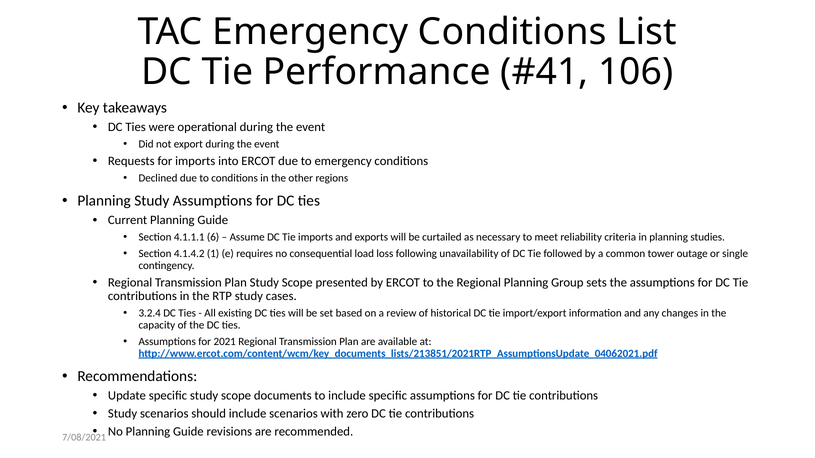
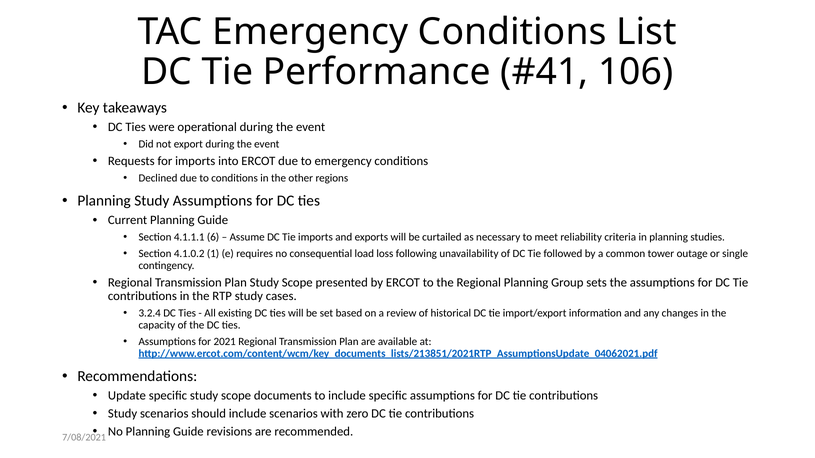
4.1.4.2: 4.1.4.2 -> 4.1.0.2 (189, 254)
